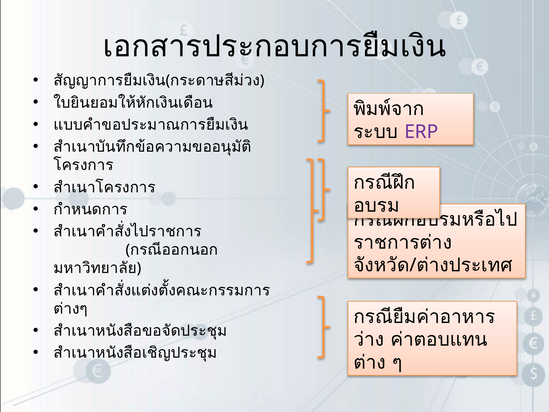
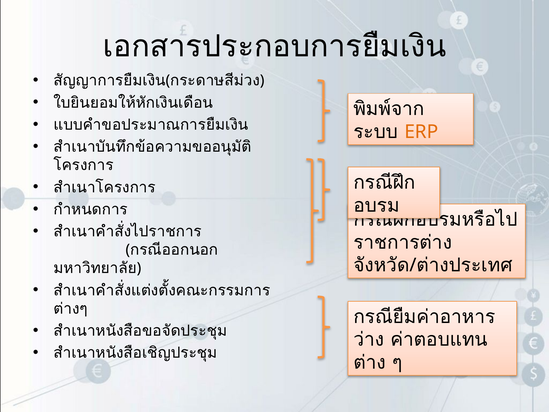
ERP colour: purple -> orange (421, 132)
